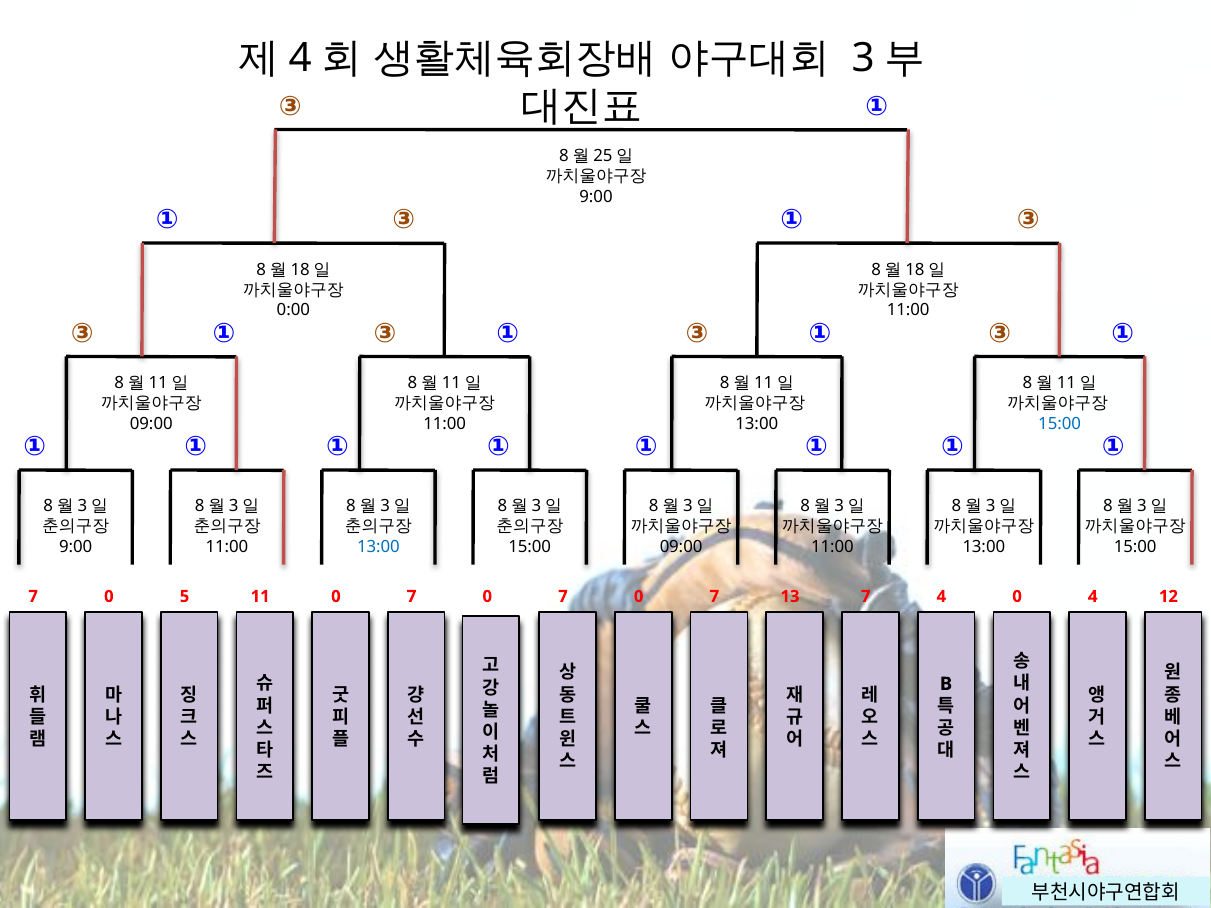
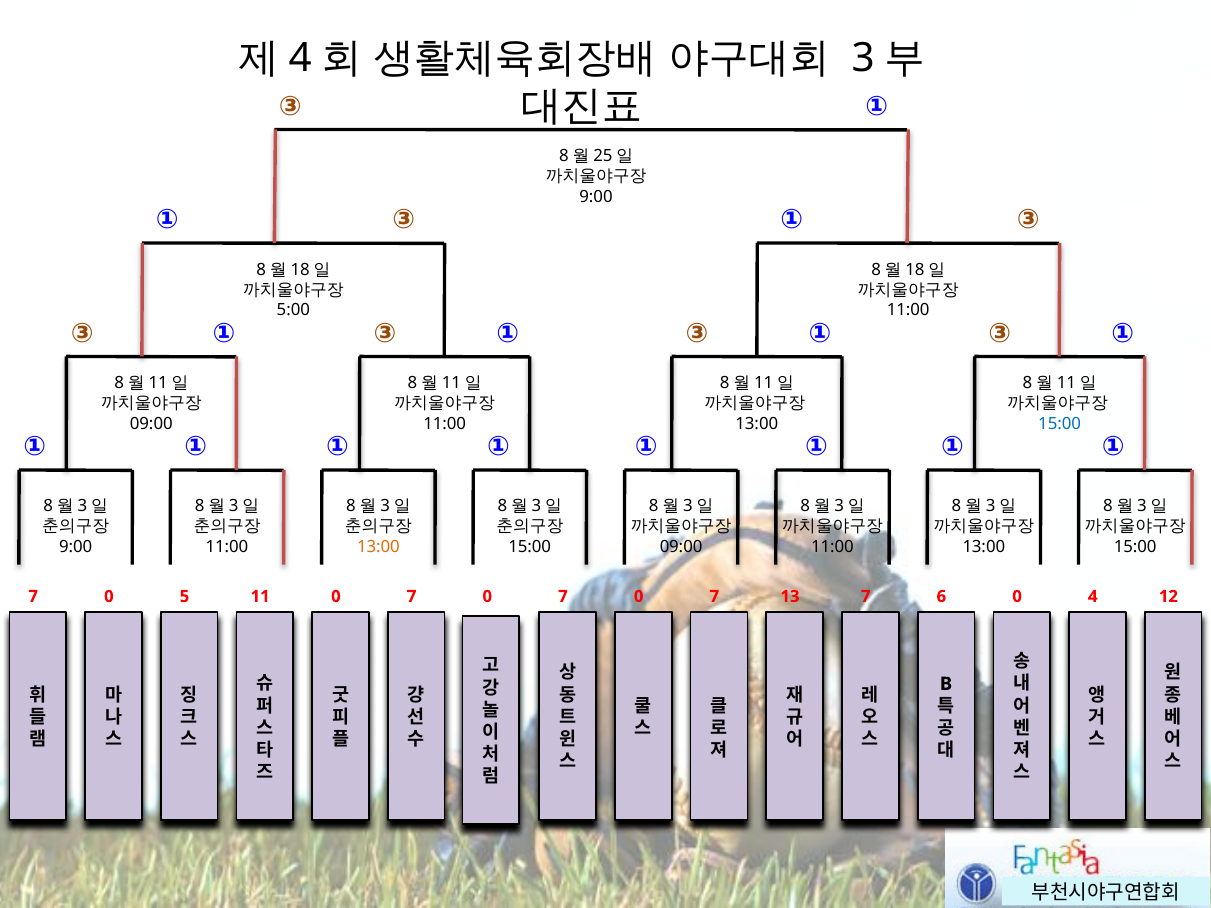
0:00: 0:00 -> 5:00 (293, 310)
13:00 colour: blue -> orange (378, 547)
7 4: 4 -> 6 (941, 597)
